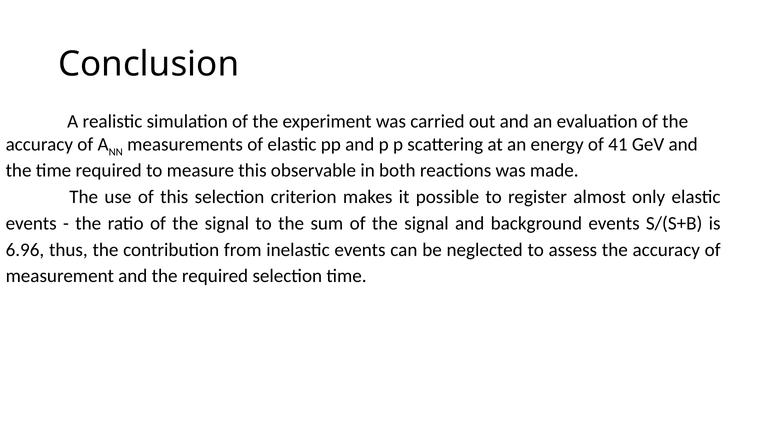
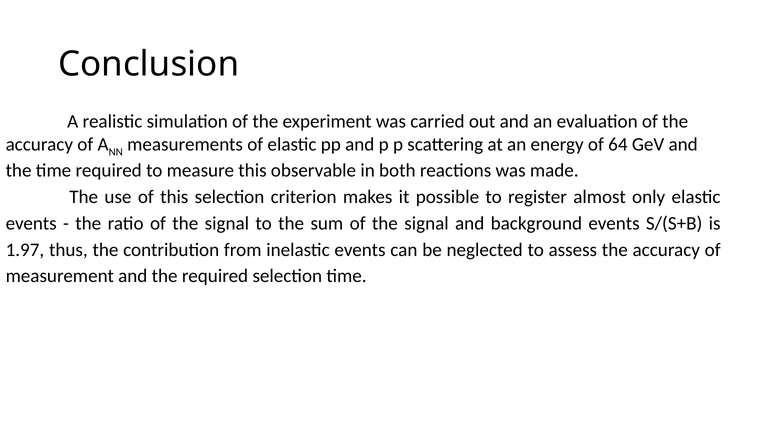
41: 41 -> 64 (618, 144)
6.96: 6.96 -> 1.97 (25, 250)
